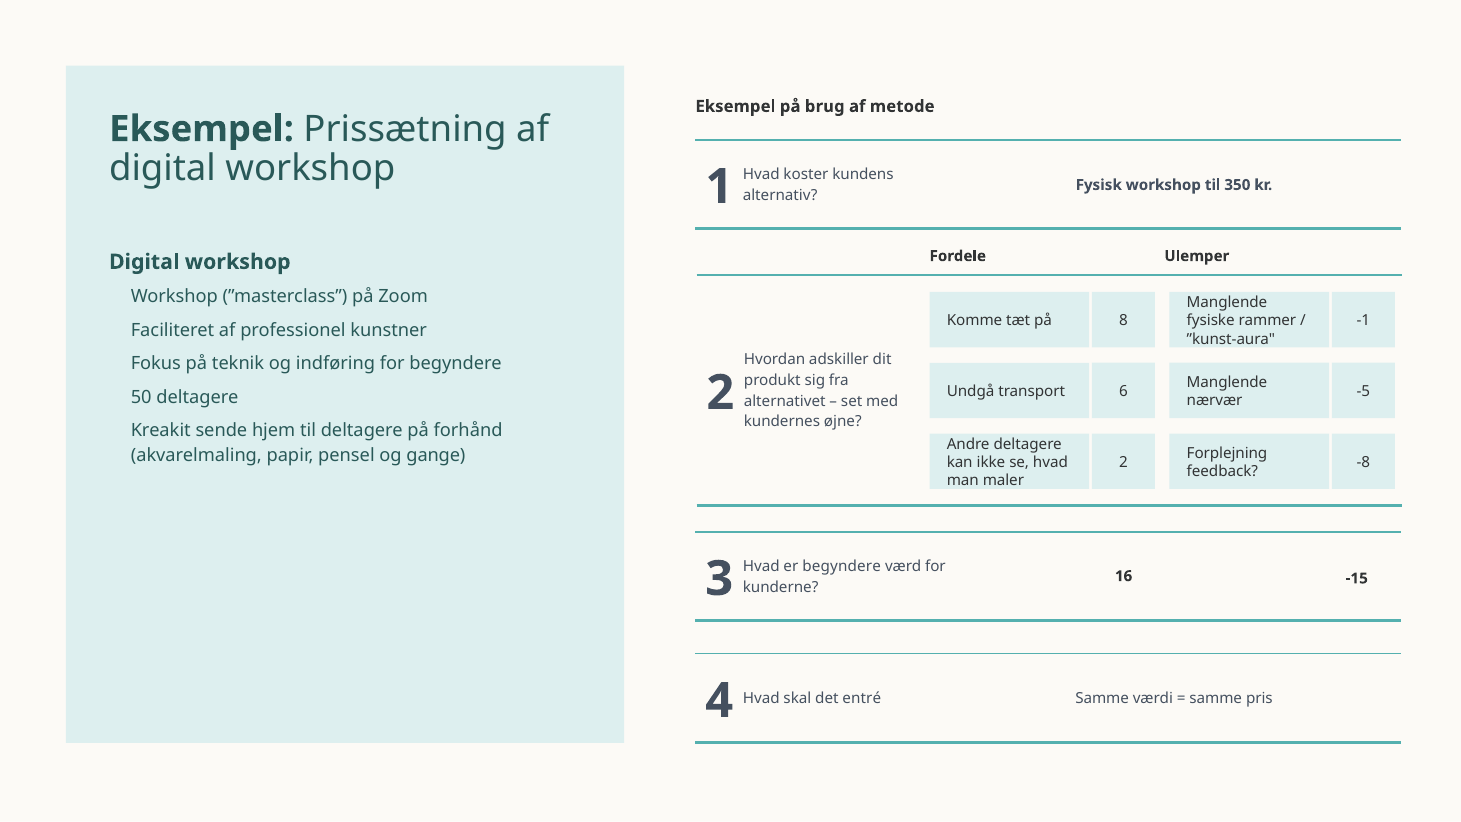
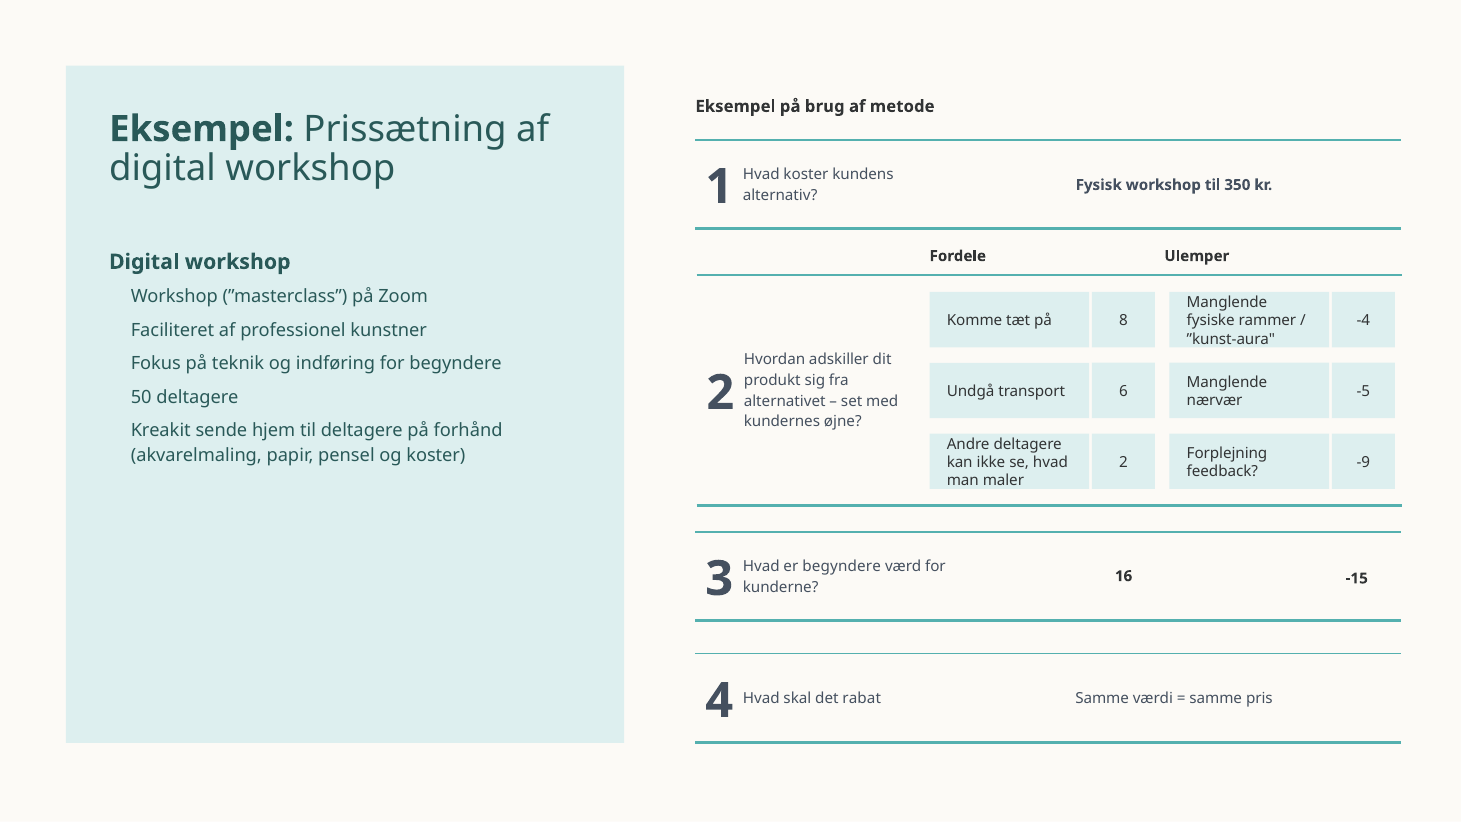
-1: -1 -> -4 (1363, 321)
og gange: gange -> koster (436, 455)
-8: -8 -> -9 (1363, 462)
entré: entré -> rabat (862, 699)
